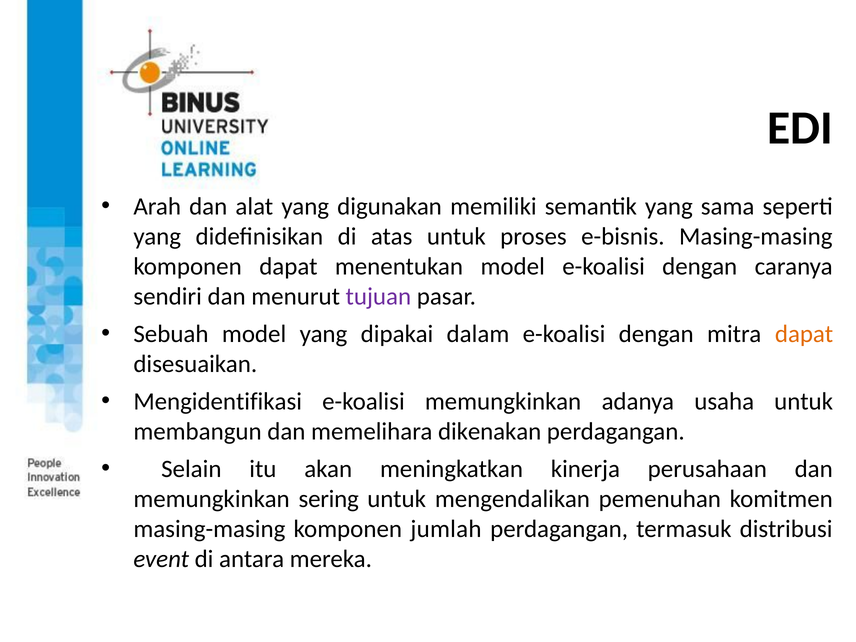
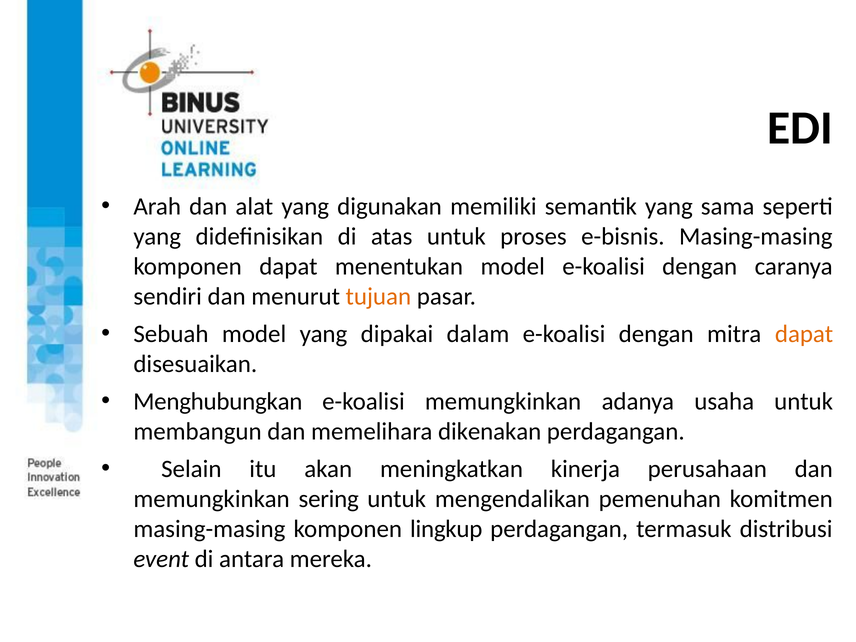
tujuan colour: purple -> orange (378, 296)
Mengidentifikasi: Mengidentifikasi -> Menghubungkan (218, 401)
jumlah: jumlah -> lingkup (446, 529)
